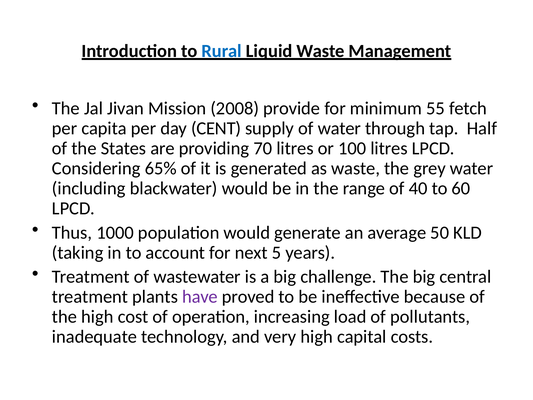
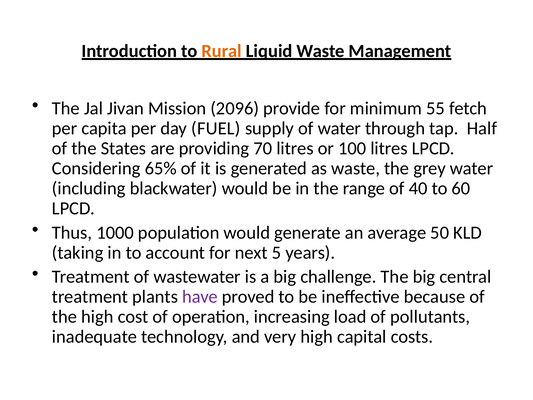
Rural colour: blue -> orange (222, 51)
2008: 2008 -> 2096 (235, 108)
CENT: CENT -> FUEL (216, 128)
